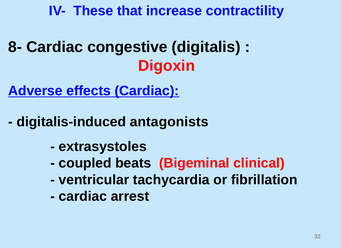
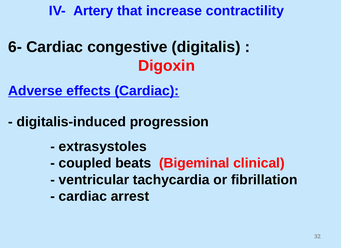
These: These -> Artery (93, 11)
8-: 8- -> 6- (15, 47)
antagonists: antagonists -> progression (169, 122)
